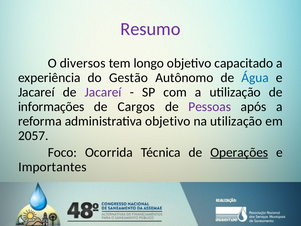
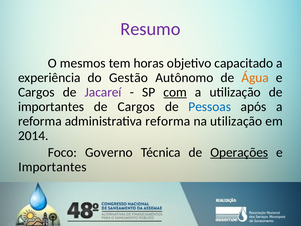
diversos: diversos -> mesmos (83, 63)
longo: longo -> horas (149, 63)
Água colour: blue -> orange (255, 78)
Jacareí: Jacareí -> Cargos (36, 92)
com underline: none -> present (175, 92)
informações: informações -> importantes (51, 107)
Pessoas colour: purple -> blue (210, 107)
administrativa objetivo: objetivo -> reforma (168, 121)
2057: 2057 -> 2014 (33, 135)
Ocorrida: Ocorrida -> Governo (109, 152)
